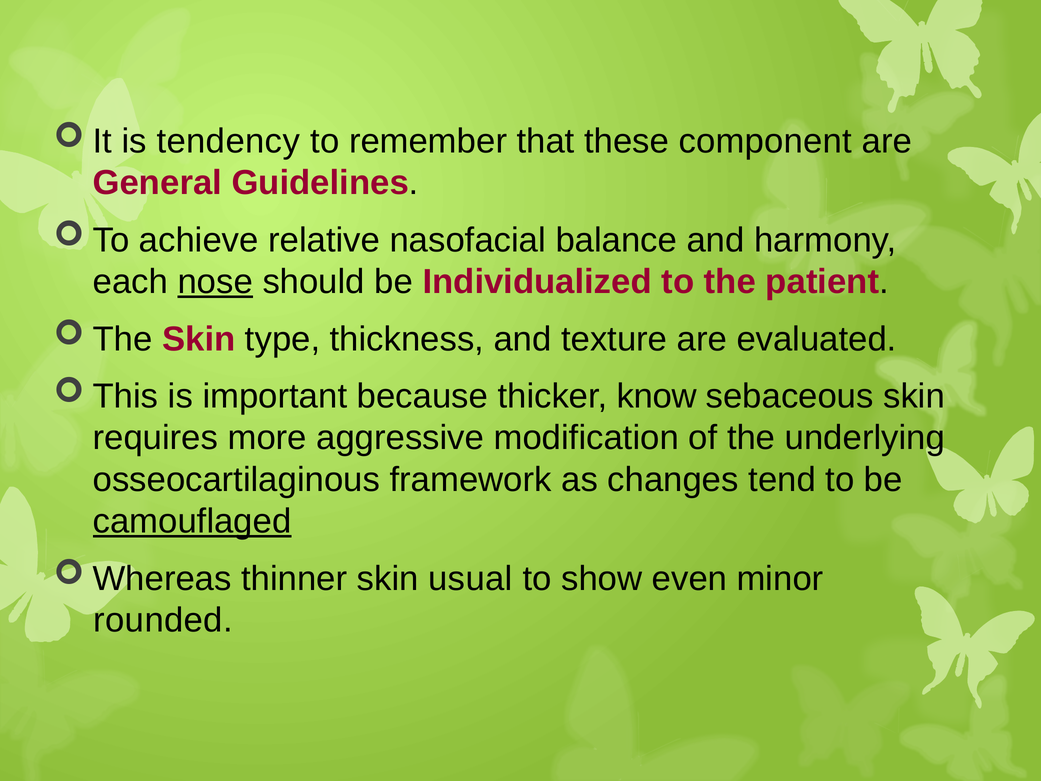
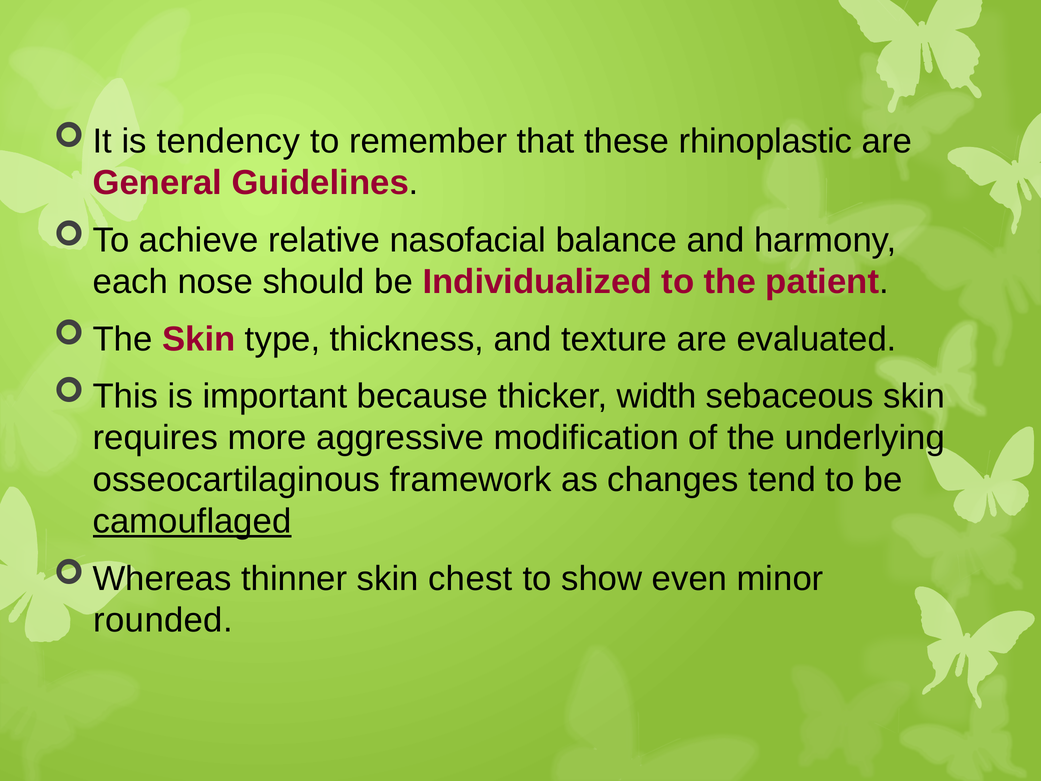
component: component -> rhinoplastic (766, 141)
nose underline: present -> none (215, 282)
know: know -> width (657, 396)
usual: usual -> chest (470, 578)
